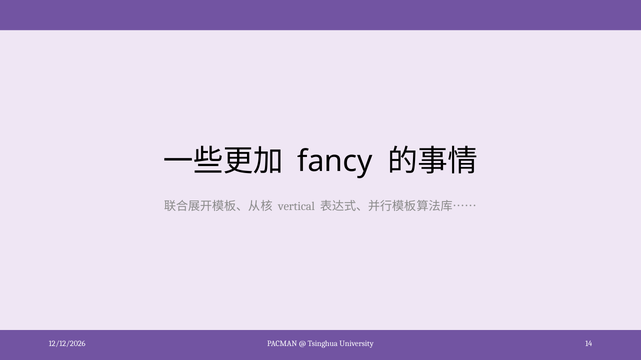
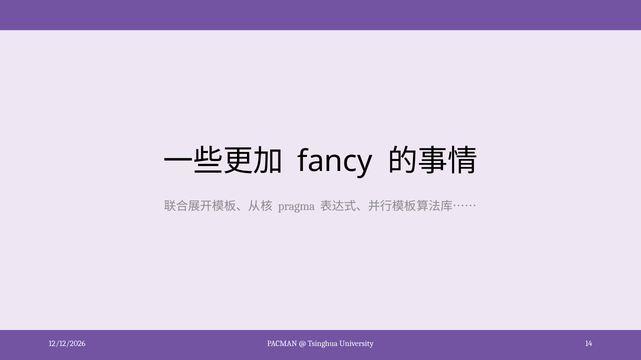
vertical: vertical -> pragma (297, 207)
